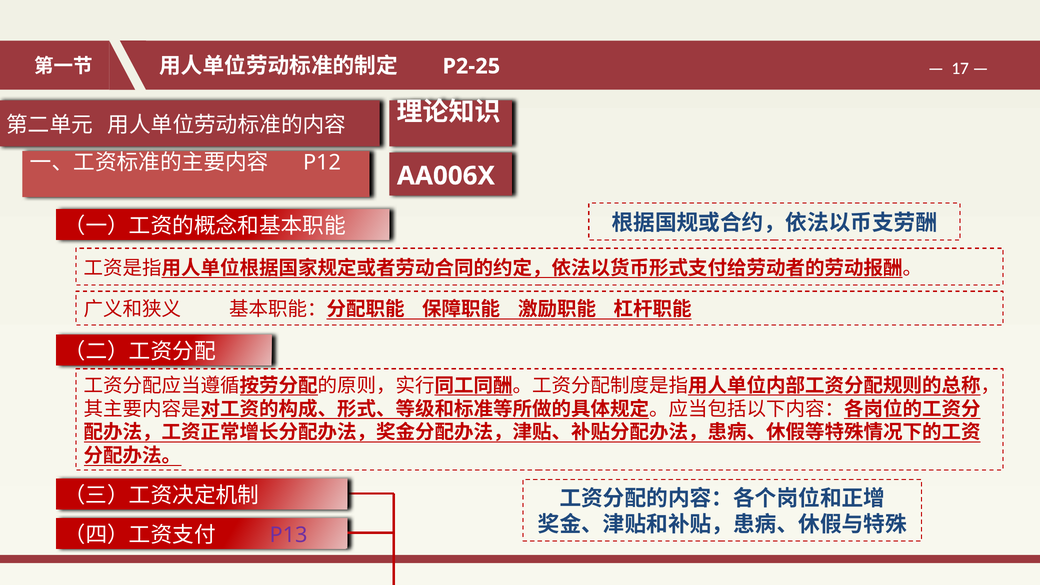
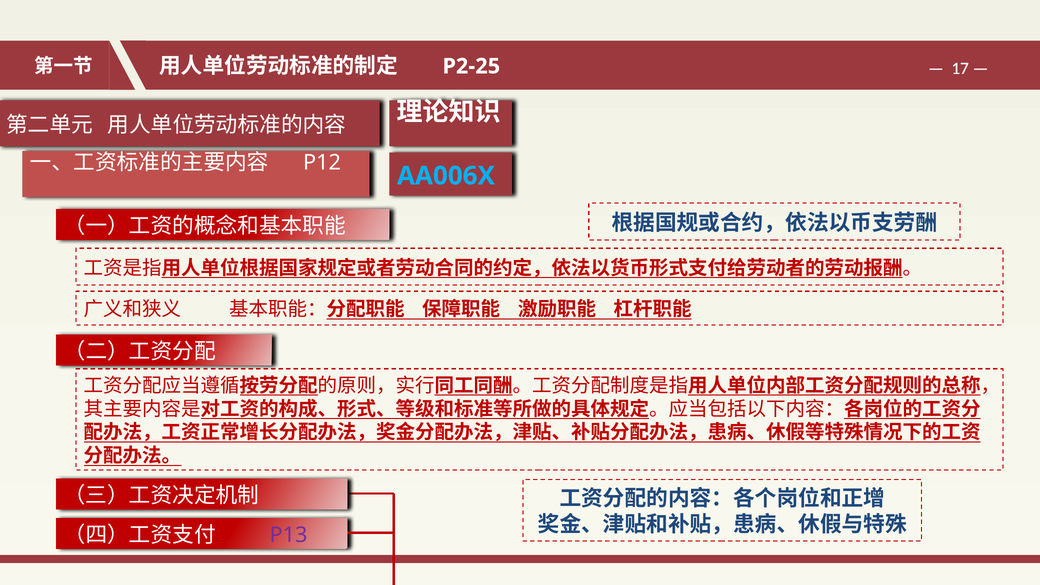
AA006X colour: white -> light blue (446, 176)
